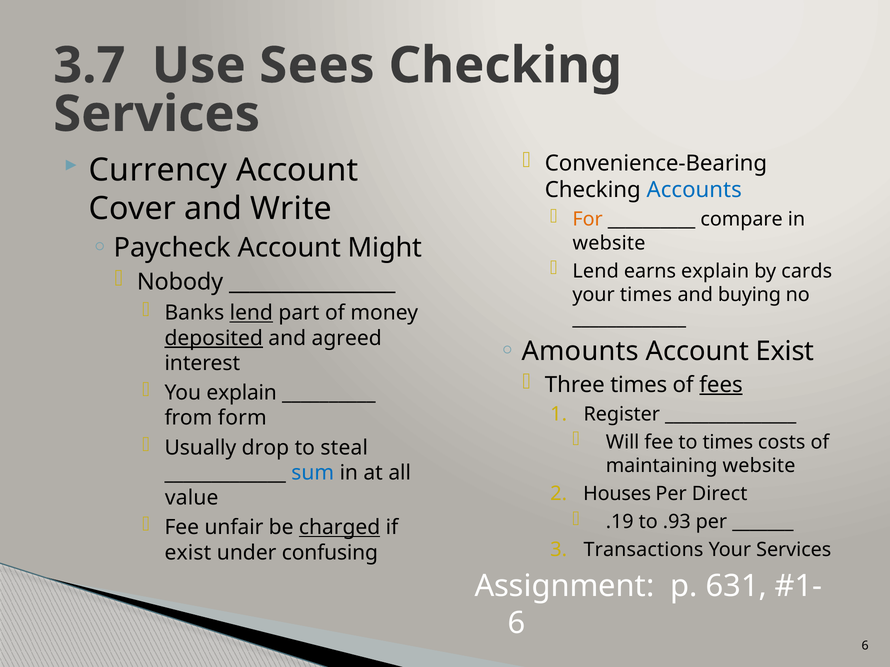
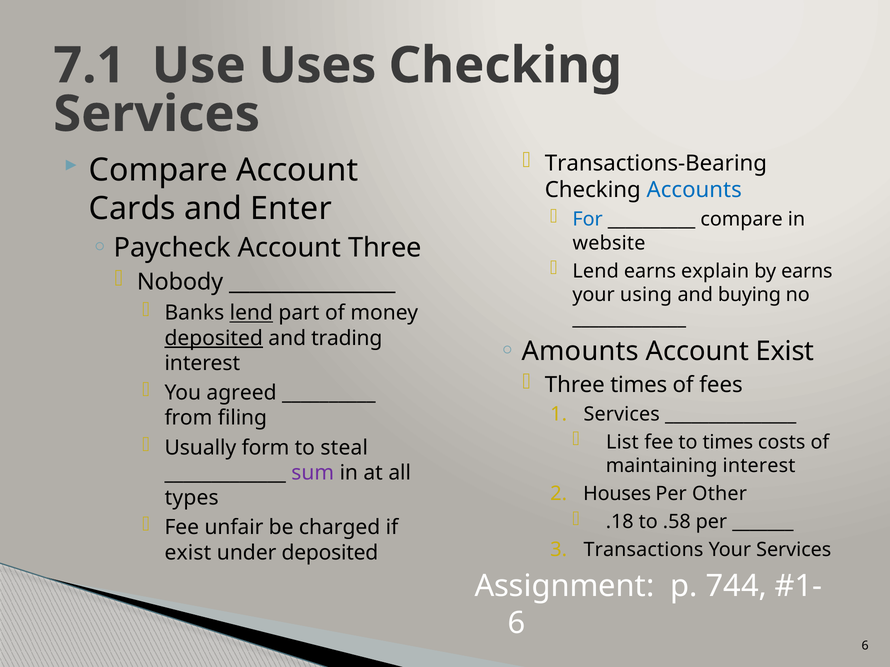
3.7: 3.7 -> 7.1 (89, 66)
Sees: Sees -> Uses (317, 66)
Convenience-Bearing: Convenience-Bearing -> Transactions-Bearing (656, 163)
Currency: Currency -> Compare (158, 170)
Cover: Cover -> Cards (132, 209)
Write: Write -> Enter (291, 209)
For colour: orange -> blue (588, 220)
Account Might: Might -> Three (385, 248)
by cards: cards -> earns (807, 271)
your times: times -> using (646, 295)
agreed: agreed -> trading (347, 338)
fees underline: present -> none (721, 385)
You explain: explain -> agreed (242, 393)
Register: Register -> Services (622, 414)
form: form -> filing (242, 418)
Will: Will -> List (622, 442)
drop: drop -> form (266, 448)
maintaining website: website -> interest (759, 466)
sum colour: blue -> purple (313, 473)
Direct: Direct -> Other (720, 494)
value: value -> types (192, 498)
.19: .19 -> .18 (620, 522)
.93: .93 -> .58 (677, 522)
charged underline: present -> none (340, 528)
under confusing: confusing -> deposited (330, 553)
631: 631 -> 744 (736, 586)
